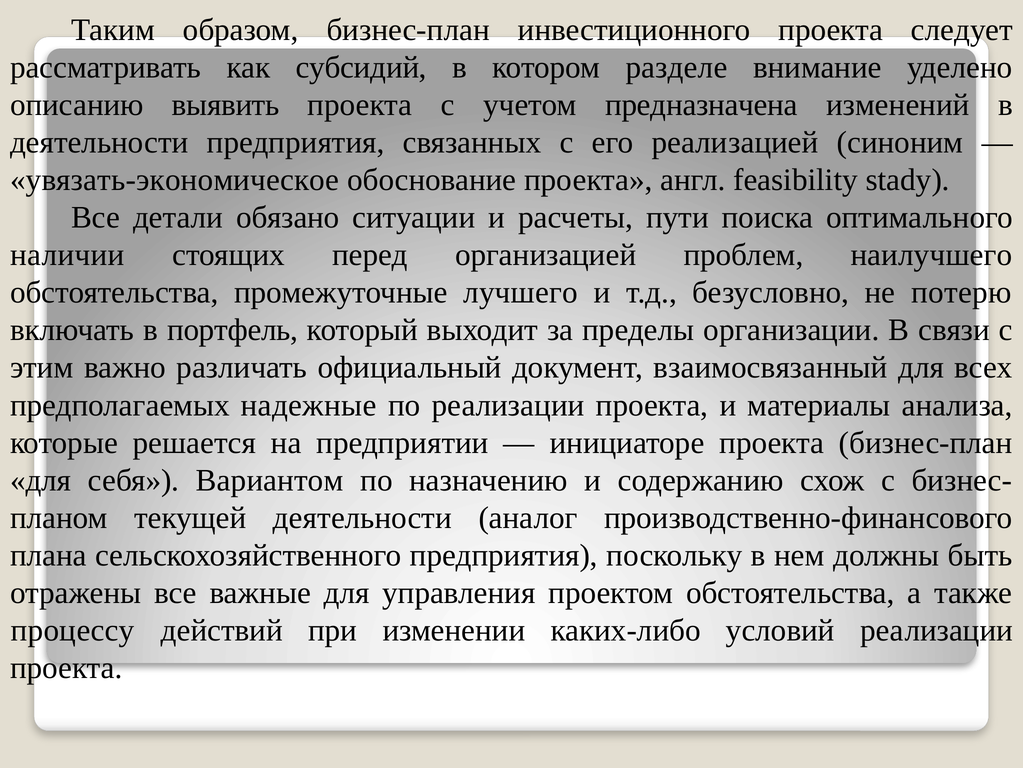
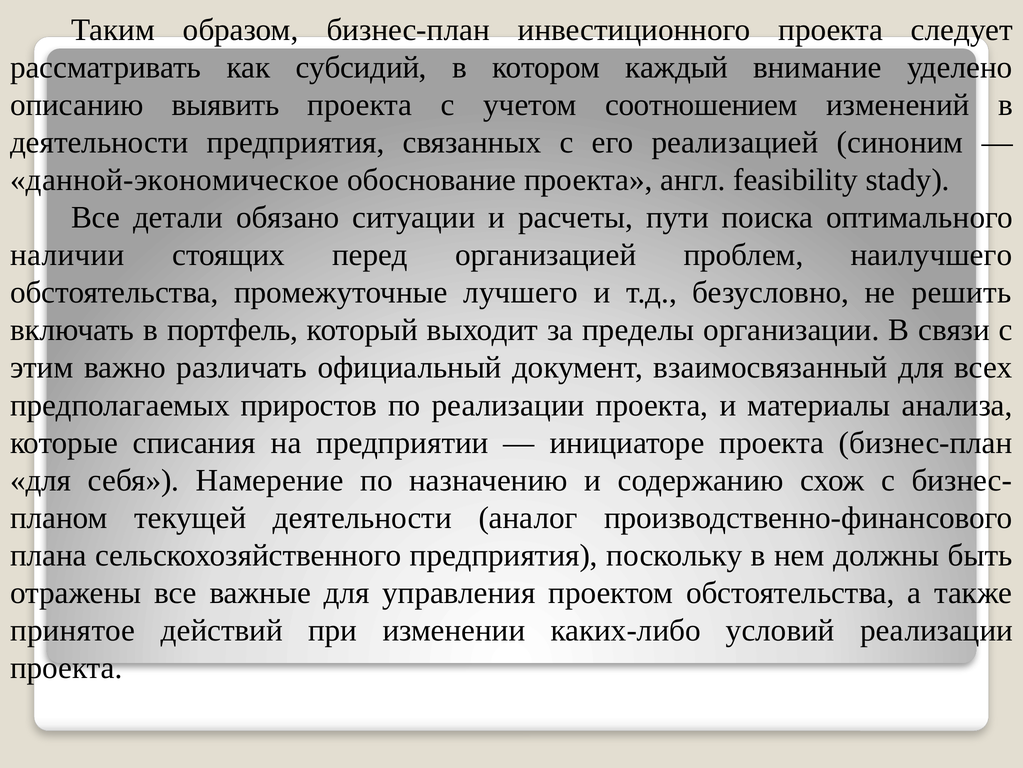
разделе: разделе -> каждый (677, 67)
предназначена: предназначена -> соотношением (701, 105)
увязать-экономическое: увязать-экономическое -> данной-экономическое (174, 180)
потерю: потерю -> решить (961, 292)
надежные: надежные -> приростов (309, 405)
решается: решается -> списания (194, 442)
Вариантом: Вариантом -> Намерение (270, 480)
процессу: процессу -> принятое (73, 630)
